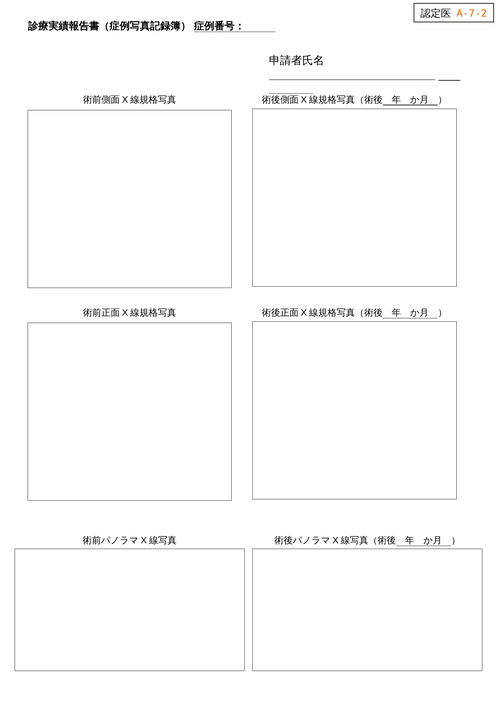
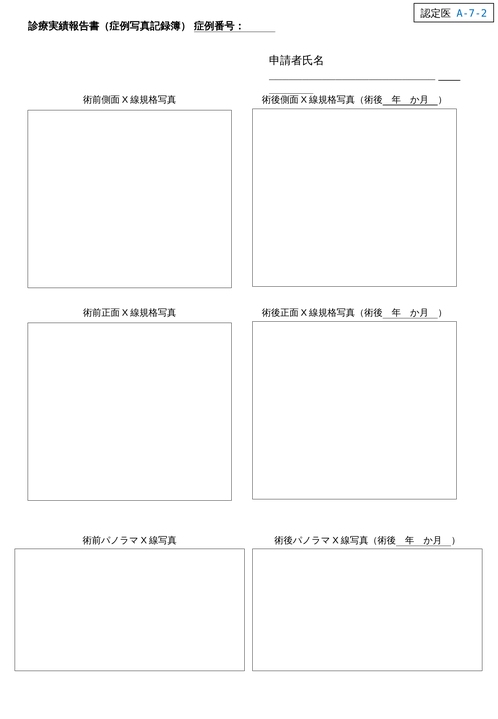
A-7-2 colour: orange -> blue (472, 13)
